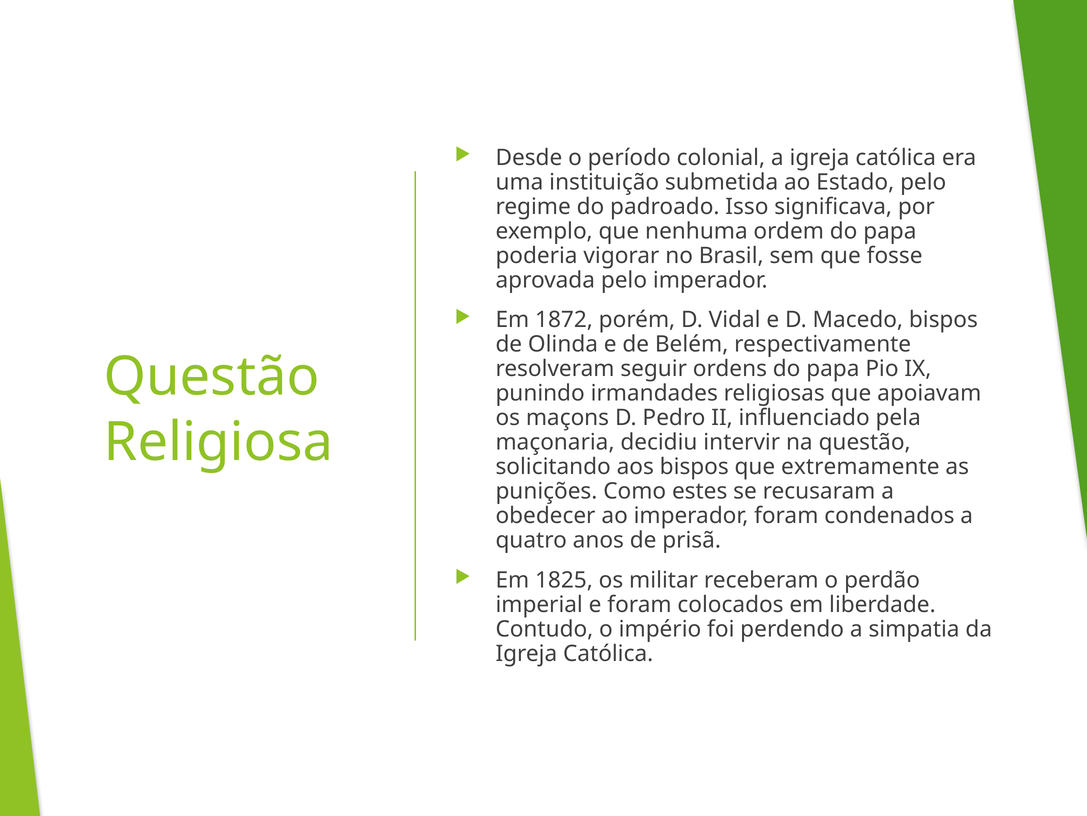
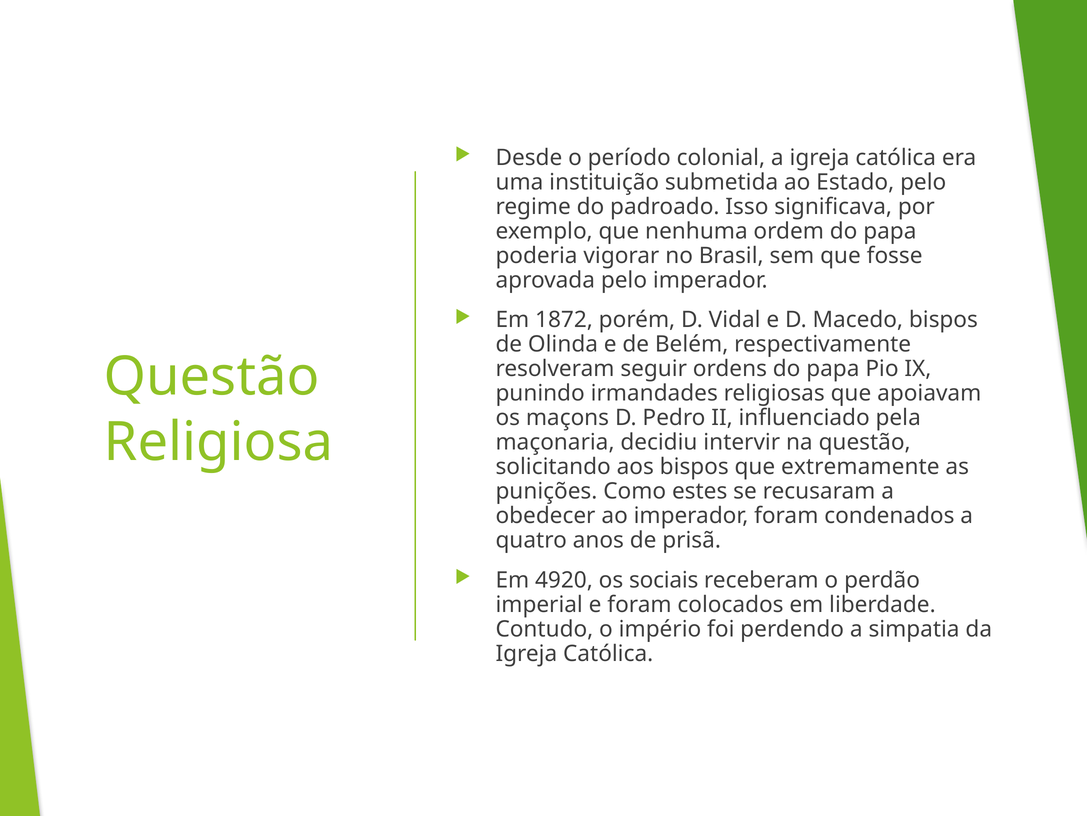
1825: 1825 -> 4920 (564, 580)
militar: militar -> sociais (664, 580)
